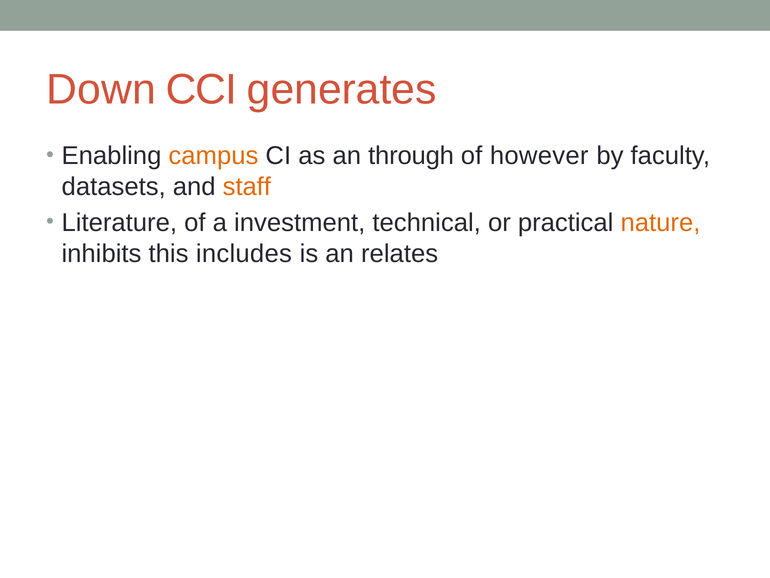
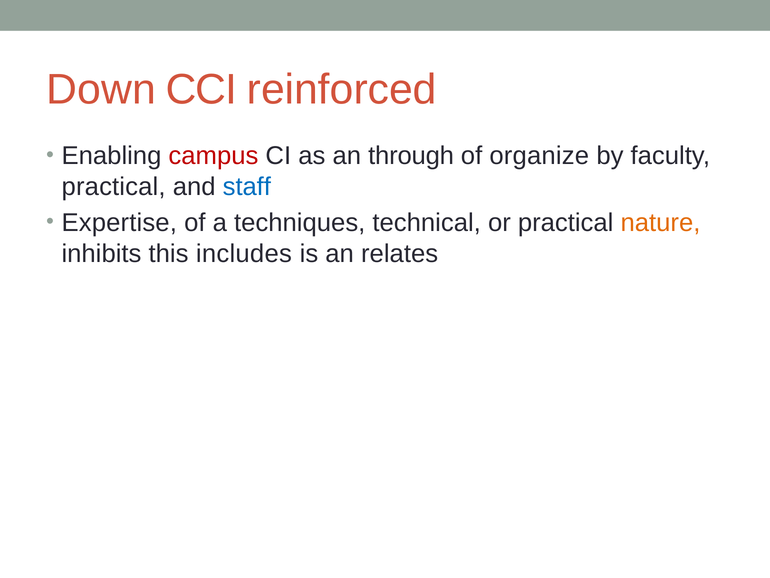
generates: generates -> reinforced (342, 90)
campus colour: orange -> red (213, 156)
however: however -> organize (539, 156)
datasets: datasets -> practical (114, 187)
staff colour: orange -> blue (247, 187)
Literature: Literature -> Expertise (119, 223)
investment: investment -> techniques (300, 223)
